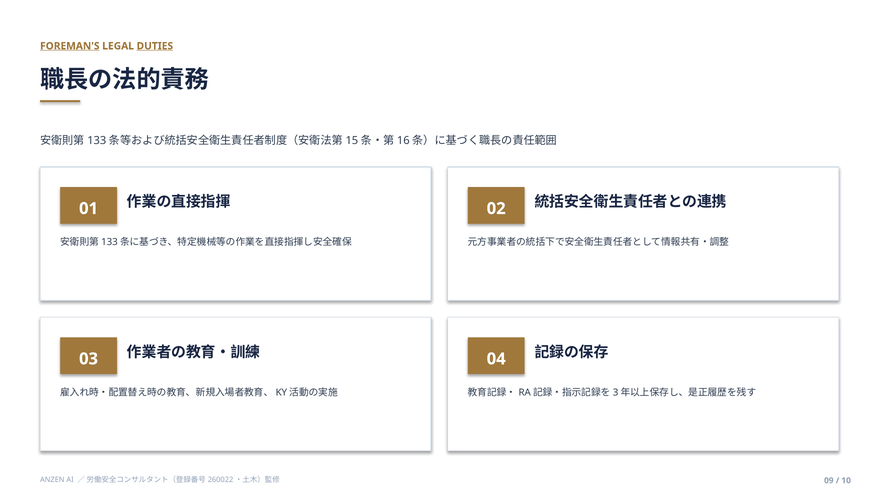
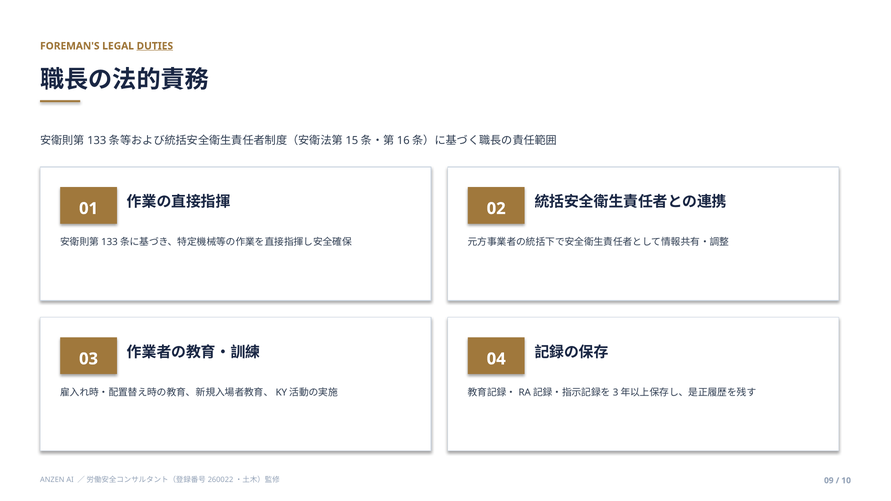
FOREMAN'S underline: present -> none (70, 46)
